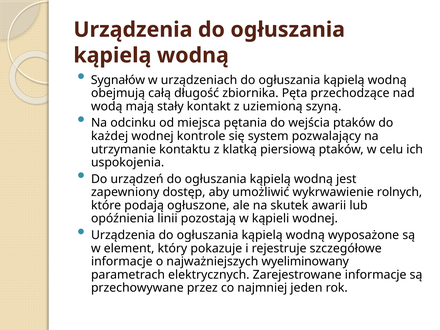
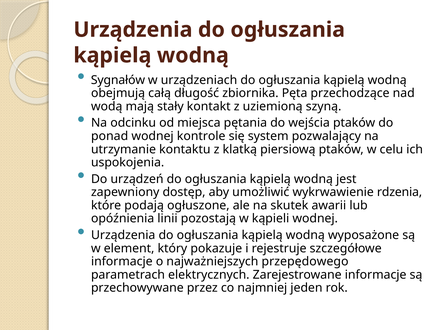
każdej: każdej -> ponad (110, 136)
rolnych: rolnych -> rdzenia (400, 192)
wyeliminowany: wyeliminowany -> przepędowego (305, 262)
